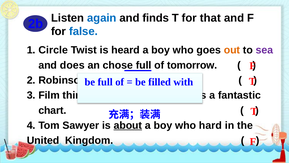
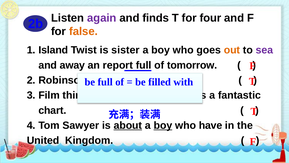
again colour: blue -> purple (102, 18)
for that: that -> four (211, 18)
false colour: blue -> orange (83, 31)
1 Circle: Circle -> Island (53, 50)
heard: heard -> sister (125, 50)
does: does -> away (72, 65)
chose: chose -> report (118, 65)
boy underline: none -> present (163, 125)
hard: hard -> have (211, 125)
